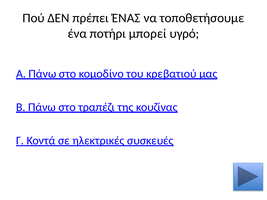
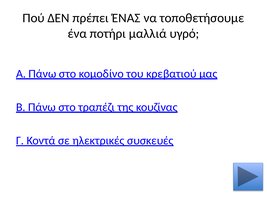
μπορεί: μπορεί -> μαλλιά (148, 34)
